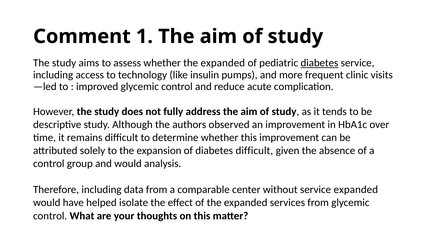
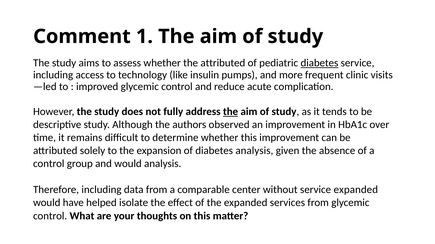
whether the expanded: expanded -> attributed (223, 63)
the underline: none -> present (231, 112)
diabetes difficult: difficult -> analysis (254, 151)
